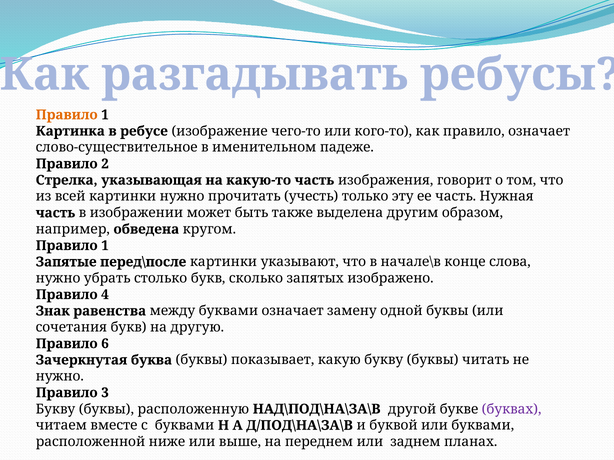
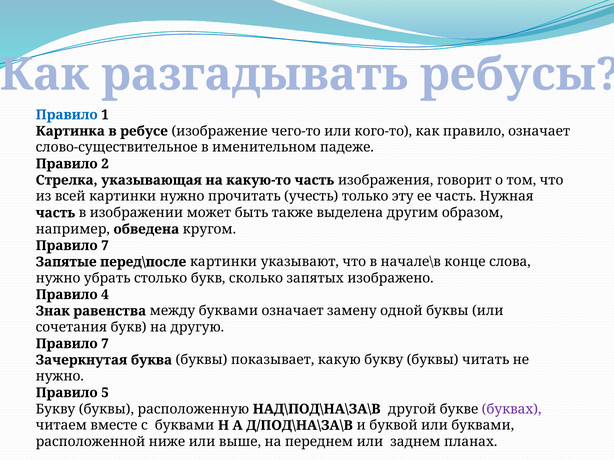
Правило colour: orange -> blue (67, 115)
1: 1 -> 7 (105, 246)
6: 6 -> 7 (105, 344)
3: 3 -> 5 (105, 393)
